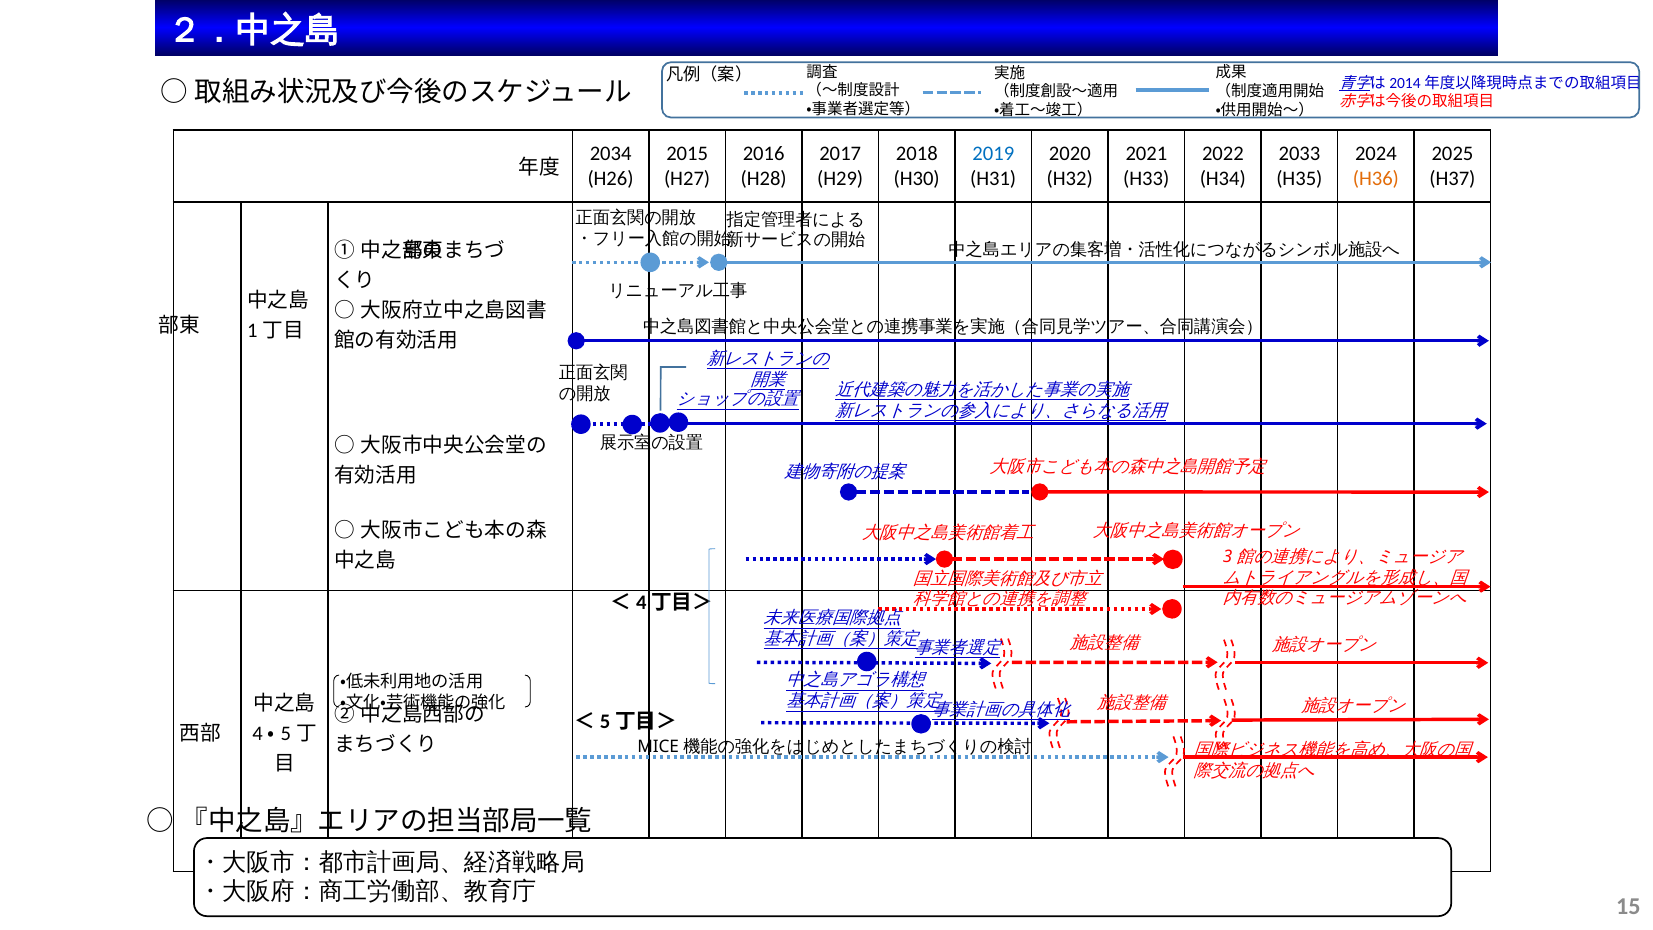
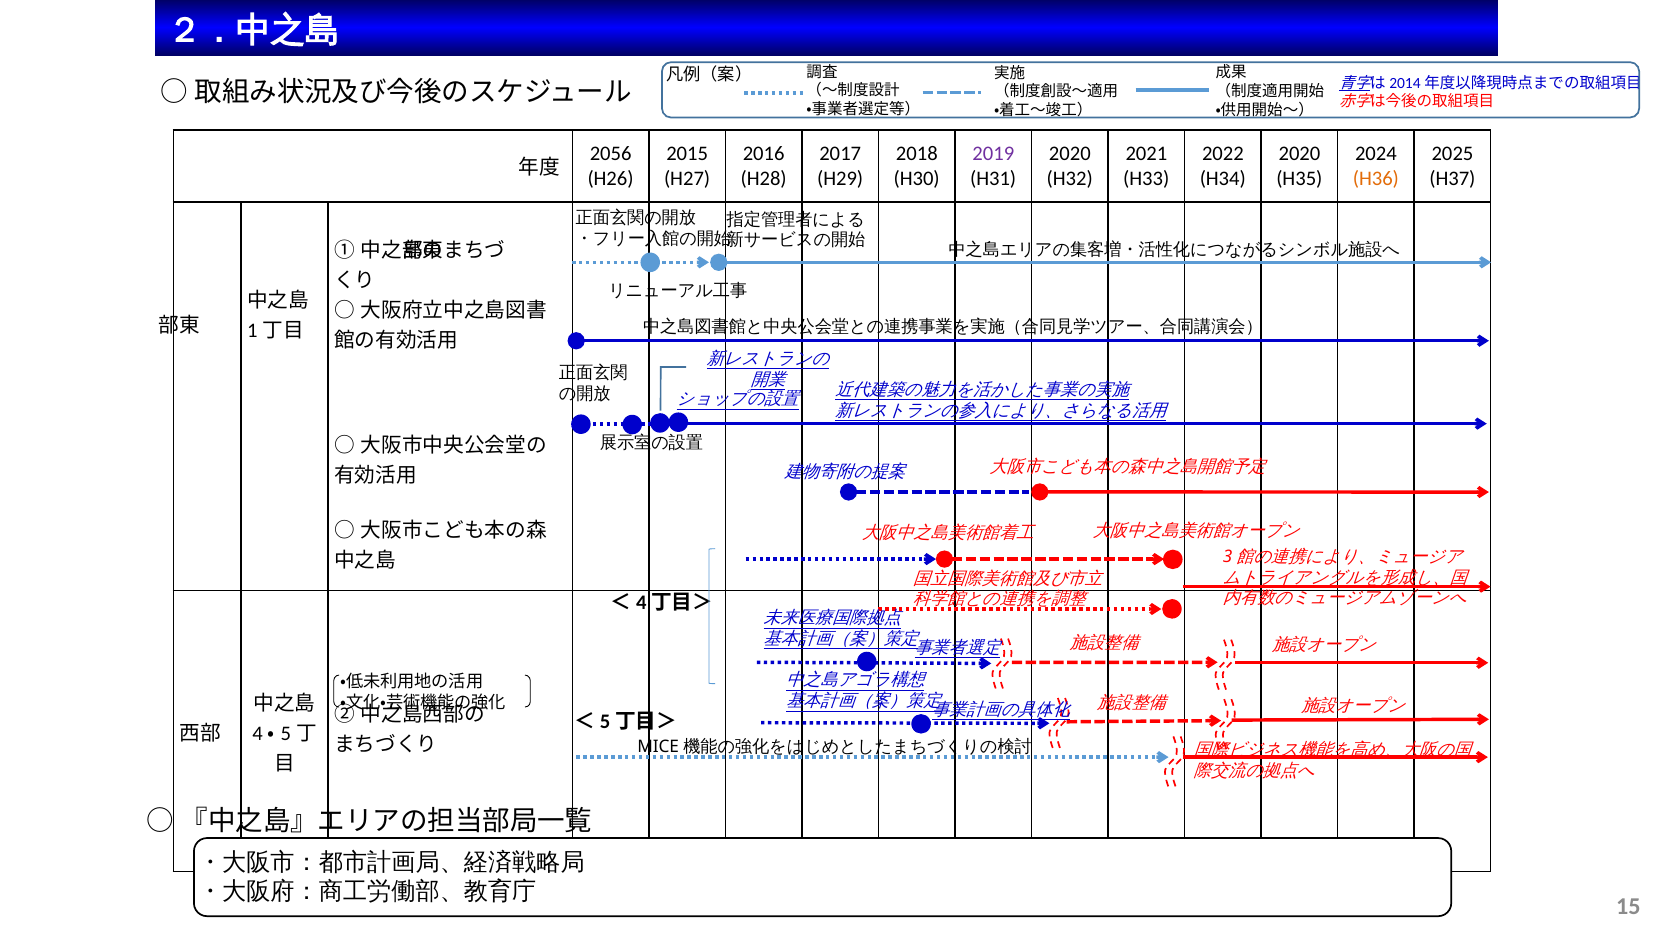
2034: 2034 -> 2056 (611, 154)
2019 colour: blue -> purple (993, 154)
2033: 2033 -> 2020 (1299, 154)
